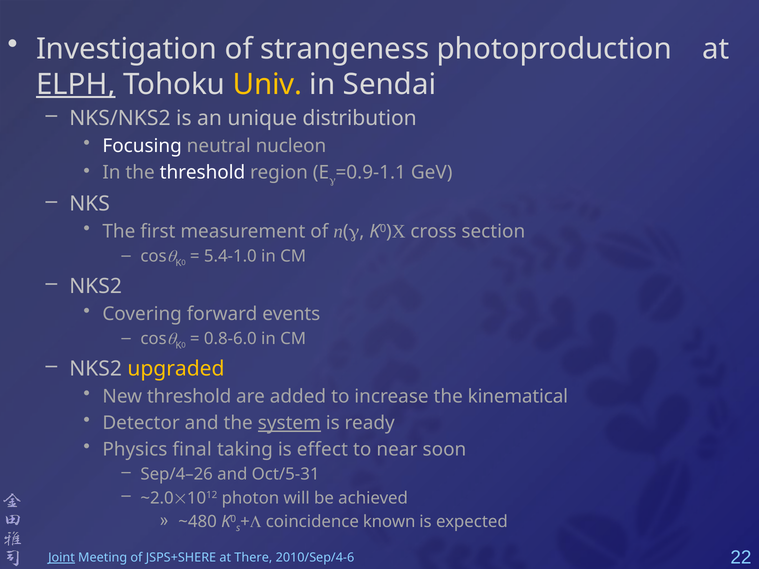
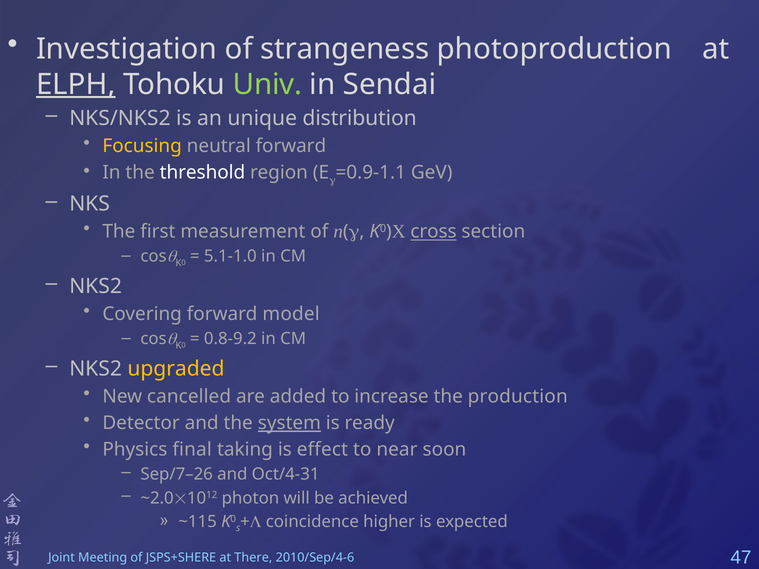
Univ colour: yellow -> light green (267, 84)
Focusing colour: white -> yellow (142, 146)
neutral nucleon: nucleon -> forward (291, 146)
cross underline: none -> present (434, 232)
5.4-1.0: 5.4-1.0 -> 5.1-1.0 (230, 257)
events: events -> model (291, 314)
0.8-6.0: 0.8-6.0 -> 0.8-9.2 (230, 339)
New threshold: threshold -> cancelled (189, 397)
kinematical: kinematical -> production (518, 397)
Sep/4–26: Sep/4–26 -> Sep/7–26 (177, 475)
Oct/5-31: Oct/5-31 -> Oct/4-31 (286, 475)
~480: ~480 -> ~115 (198, 522)
known: known -> higher (389, 522)
Joint underline: present -> none (62, 558)
22: 22 -> 47 (741, 558)
